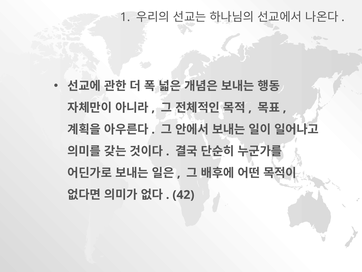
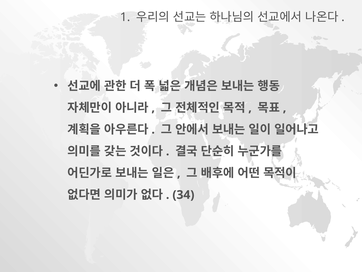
42: 42 -> 34 (183, 195)
